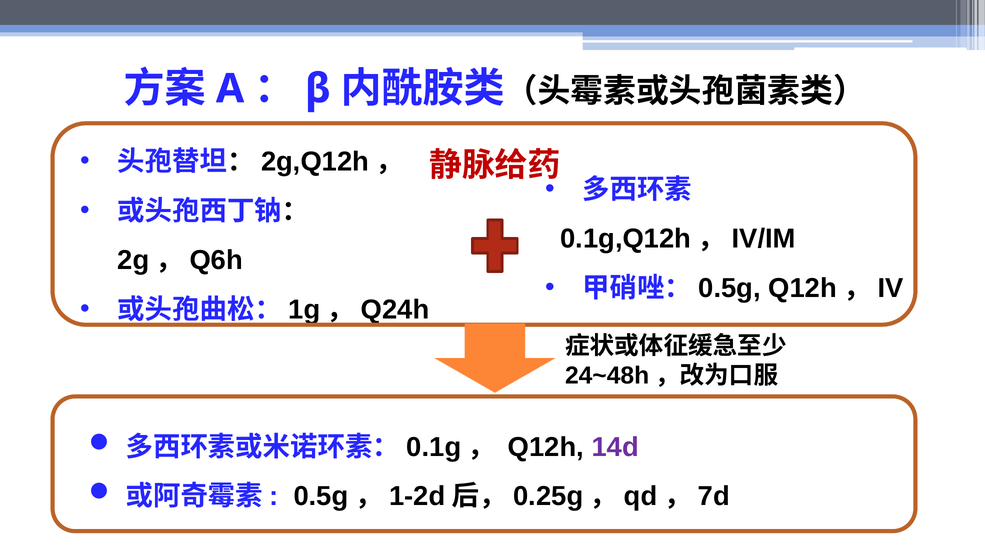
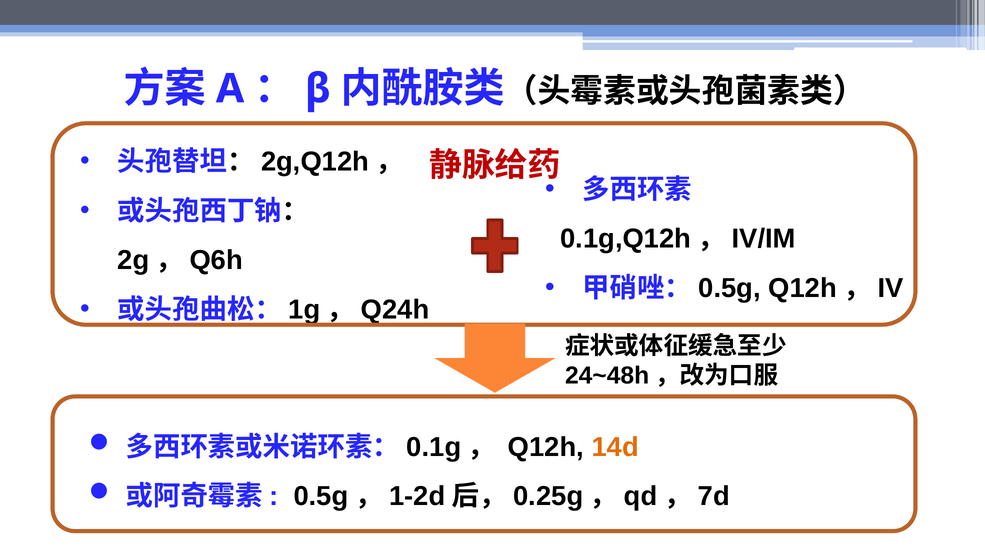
14d colour: purple -> orange (615, 447)
